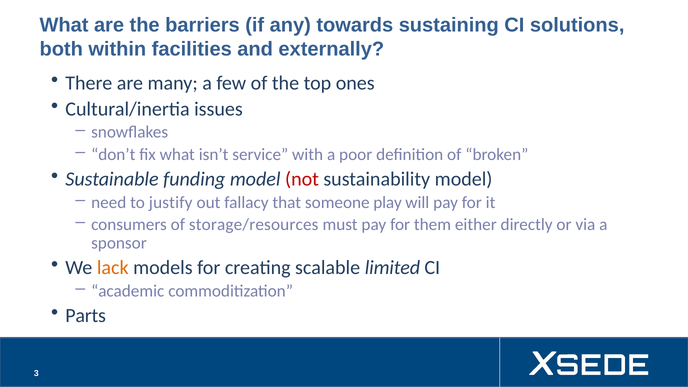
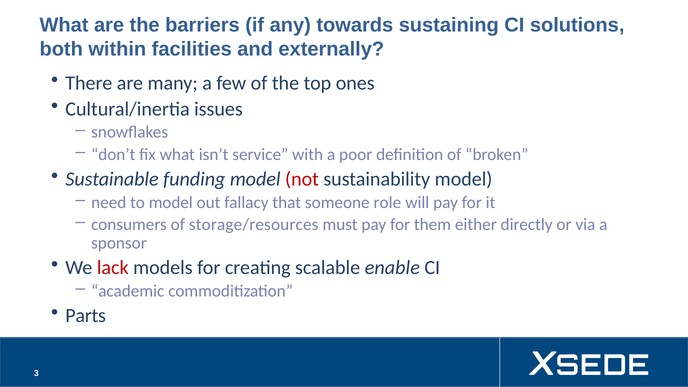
to justify: justify -> model (171, 202)
play: play -> role (387, 202)
lack colour: orange -> red (113, 268)
limited: limited -> enable (392, 268)
